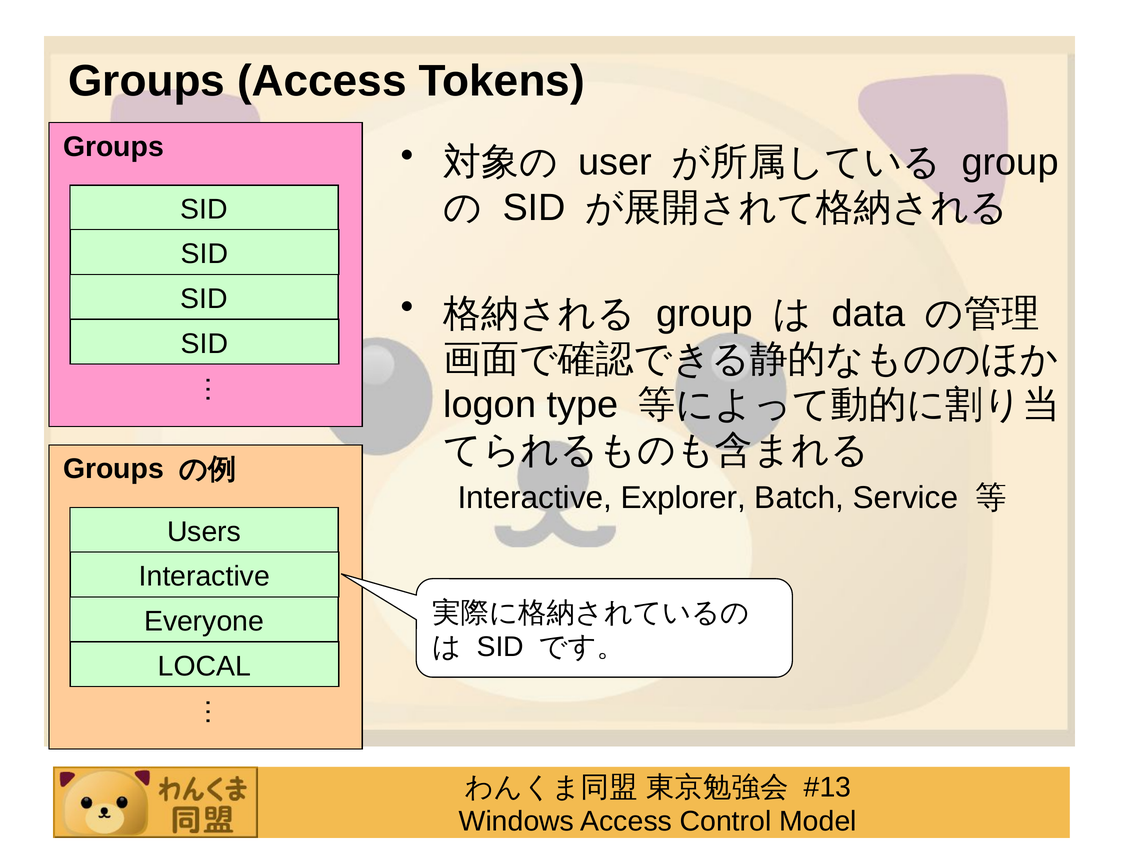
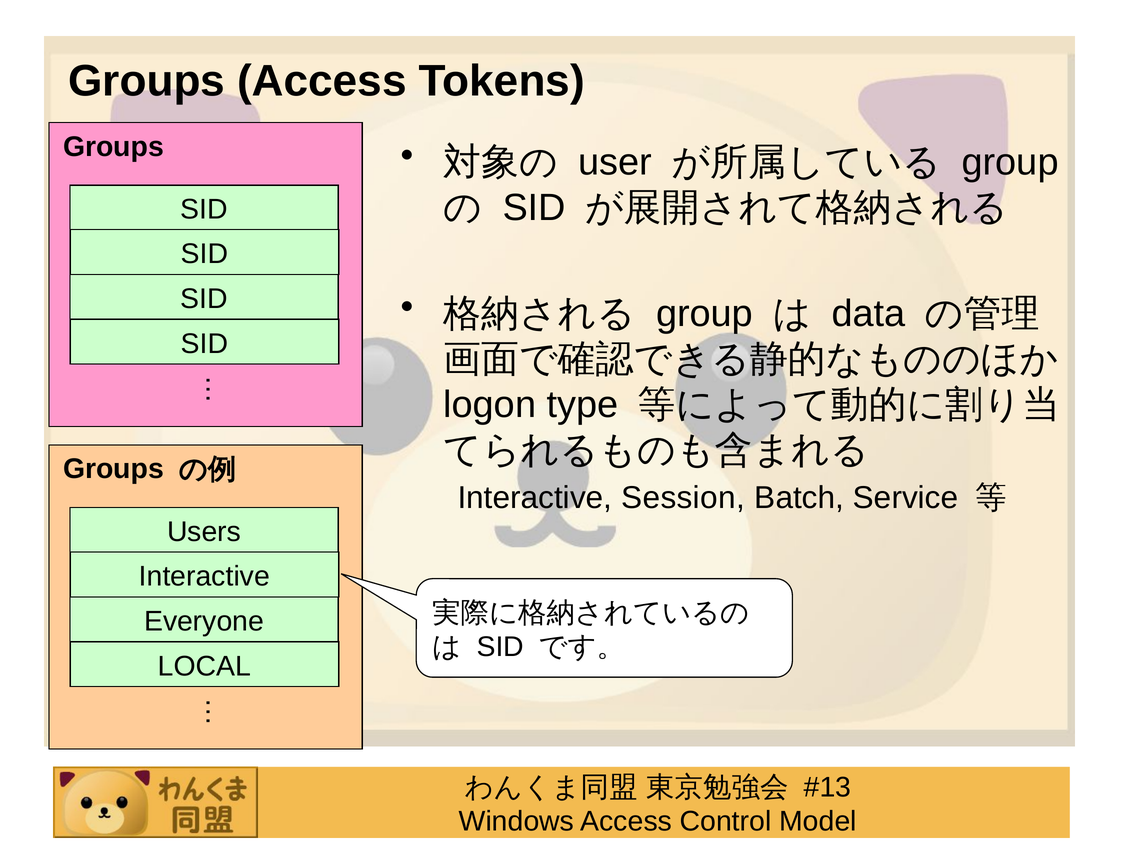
Explorer: Explorer -> Session (683, 498)
